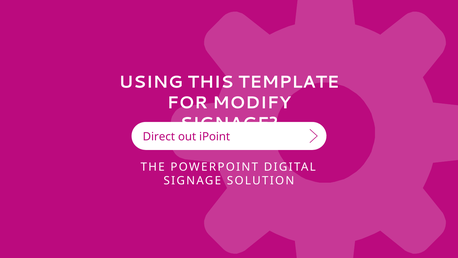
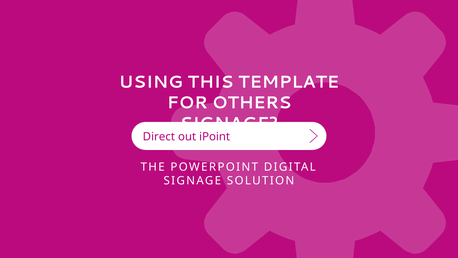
MODIFY: MODIFY -> OTHERS (252, 103)
